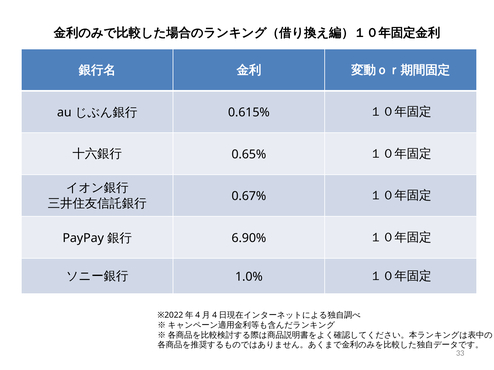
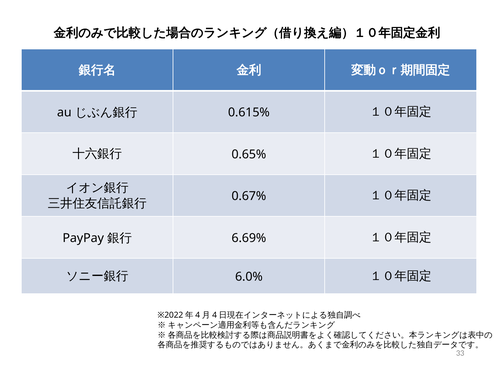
6.90%: 6.90% -> 6.69% (249, 238)
1.0%: 1.0% -> 6.0% (249, 277)
